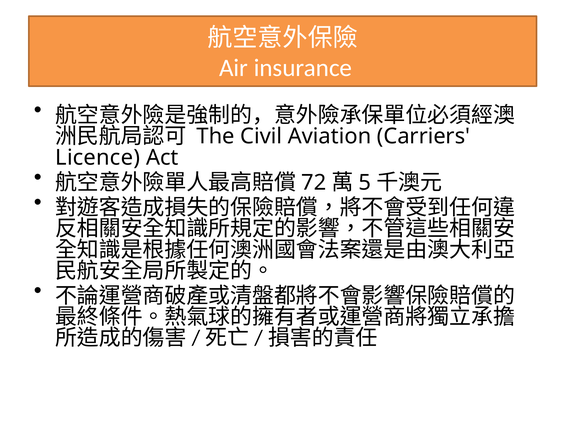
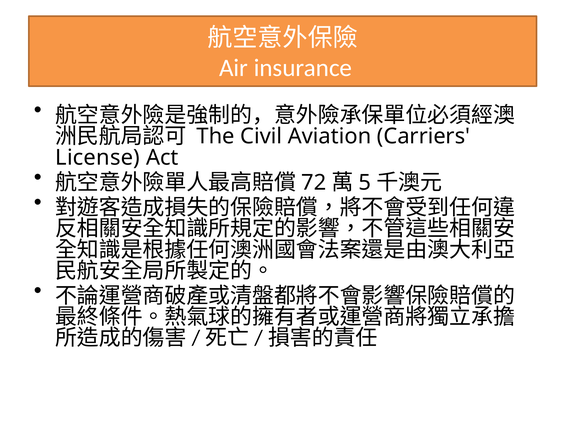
Licence: Licence -> License (98, 157)
